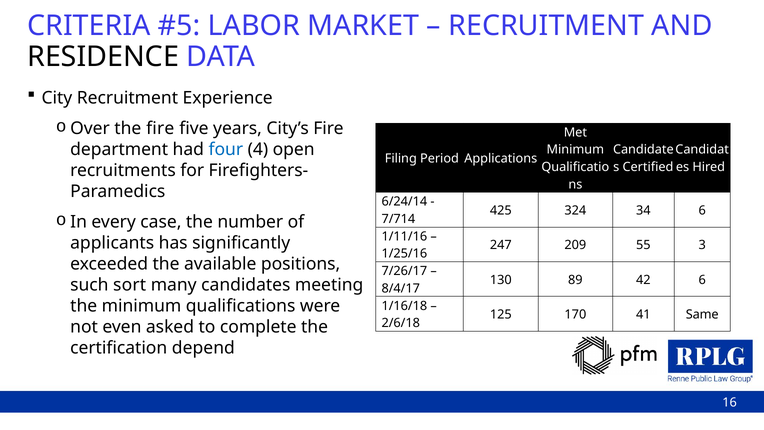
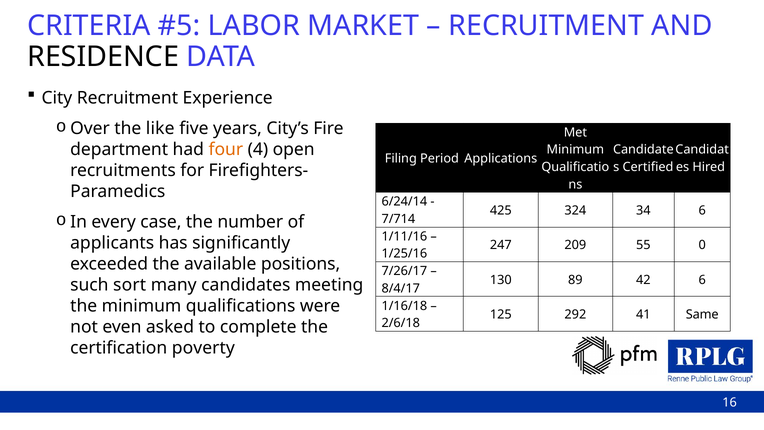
the fire: fire -> like (160, 128)
four colour: blue -> orange (226, 149)
3: 3 -> 0 (702, 245)
170: 170 -> 292 (575, 314)
depend: depend -> poverty (203, 348)
